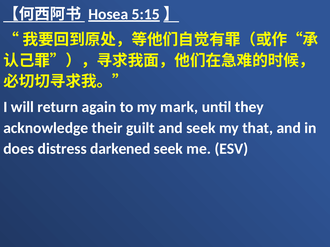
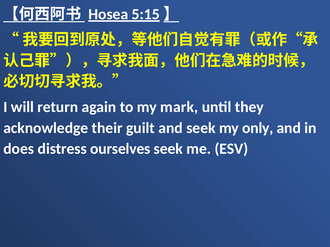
that: that -> only (258, 128)
darkened: darkened -> ourselves (120, 149)
